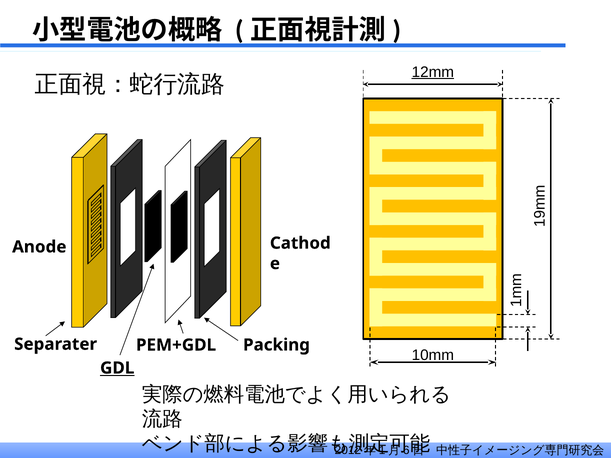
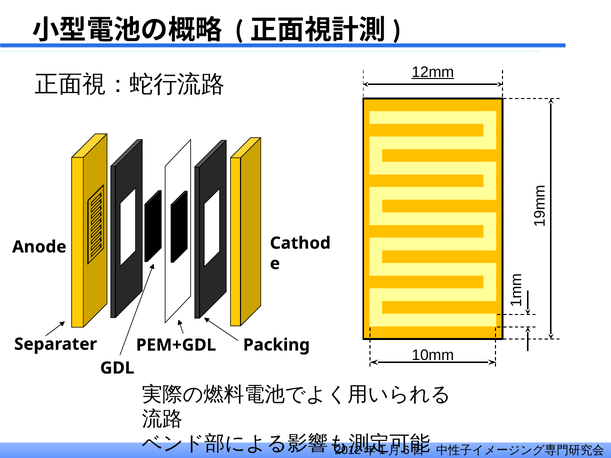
GDL underline: present -> none (117, 368)
